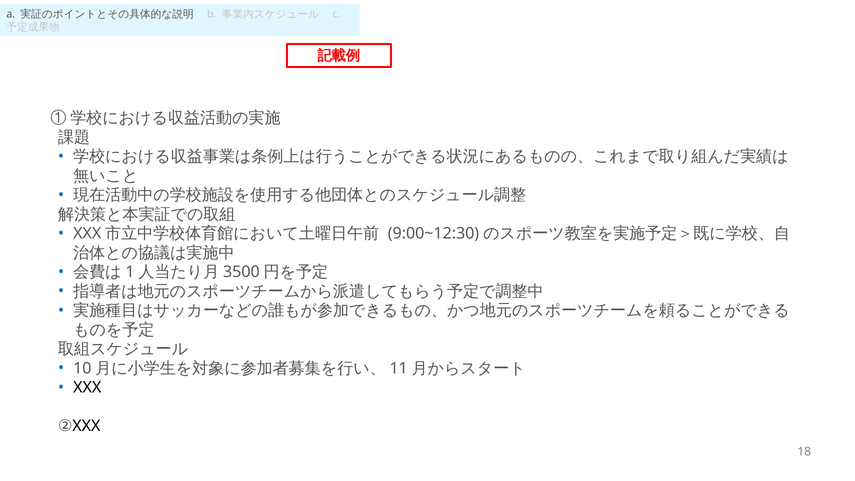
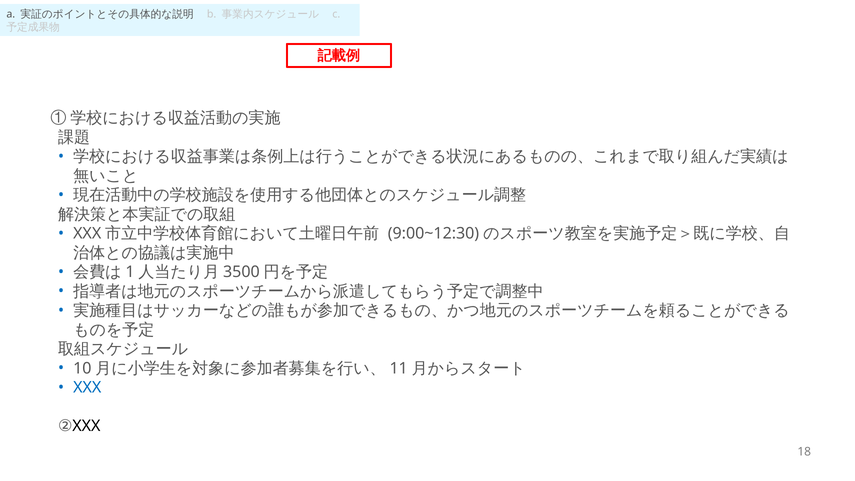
XXX colour: black -> blue (87, 387)
